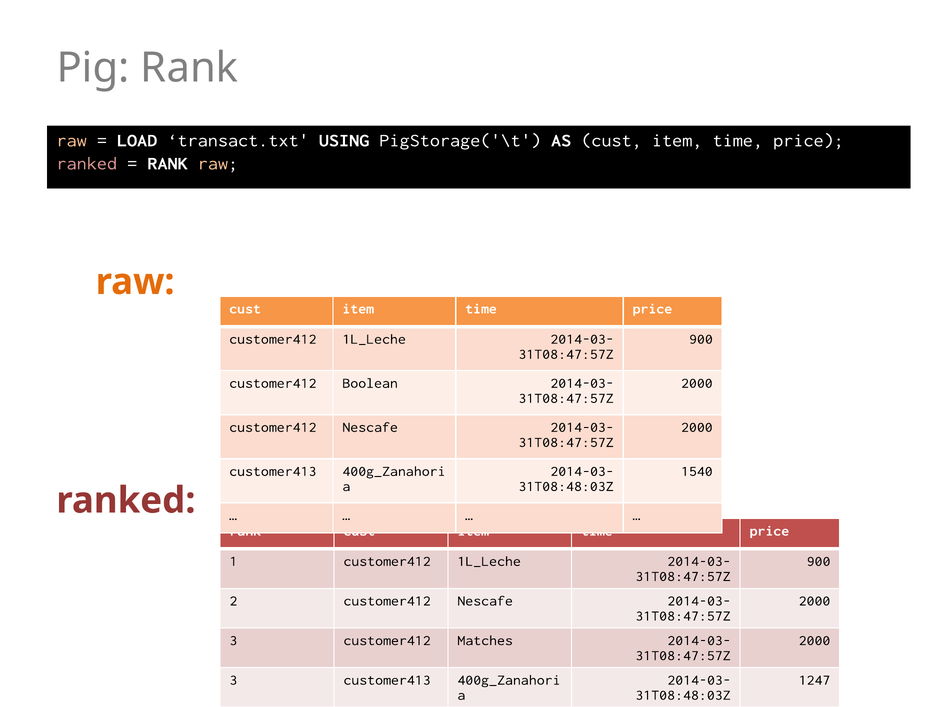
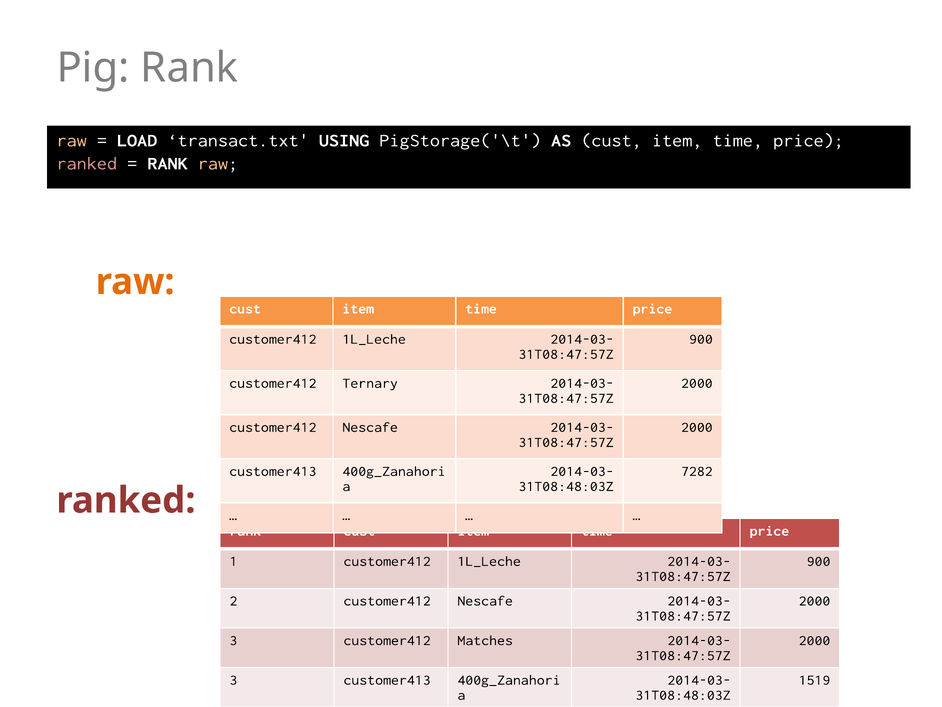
Boolean: Boolean -> Ternary (370, 383)
1540: 1540 -> 7282 (697, 471)
1247: 1247 -> 1519 (815, 679)
